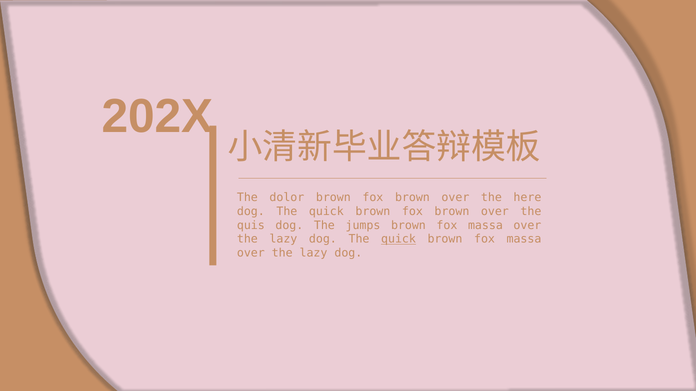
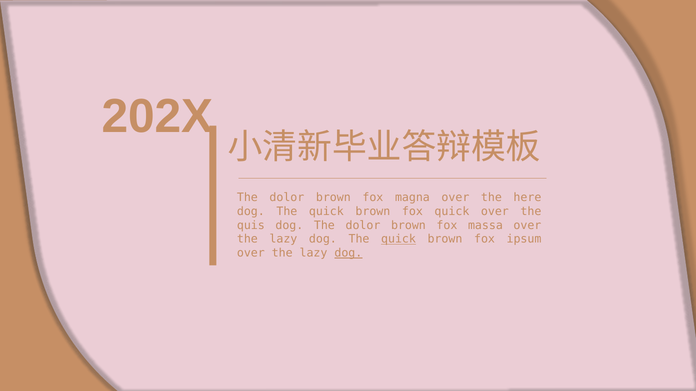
brown: brown -> magna (412, 198)
quick brown fox brown: brown -> quick (452, 212)
dog The jumps: jumps -> dolor (363, 226)
massa: massa -> ipsum (524, 239)
dog underline: none -> present (348, 253)
